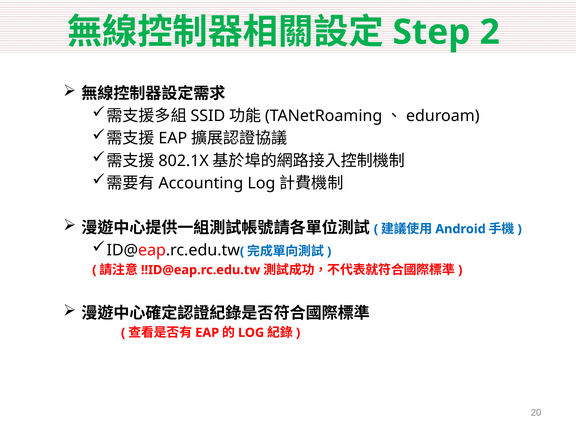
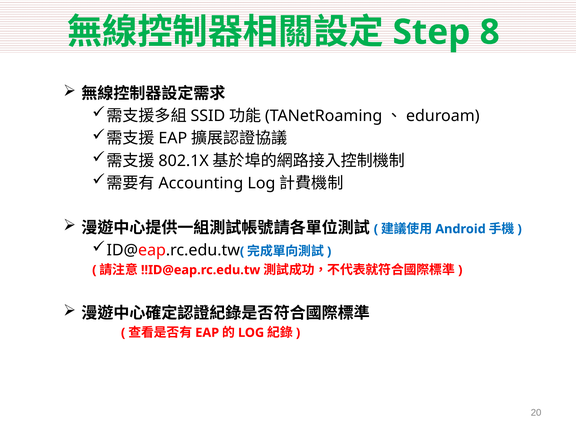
2: 2 -> 8 (490, 32)
